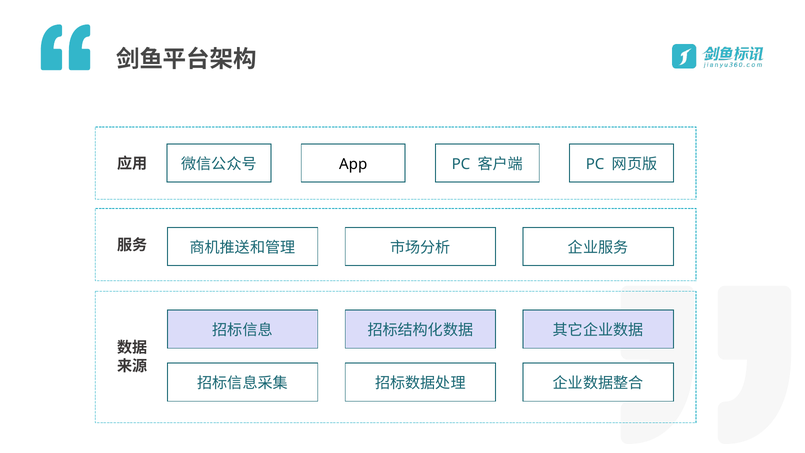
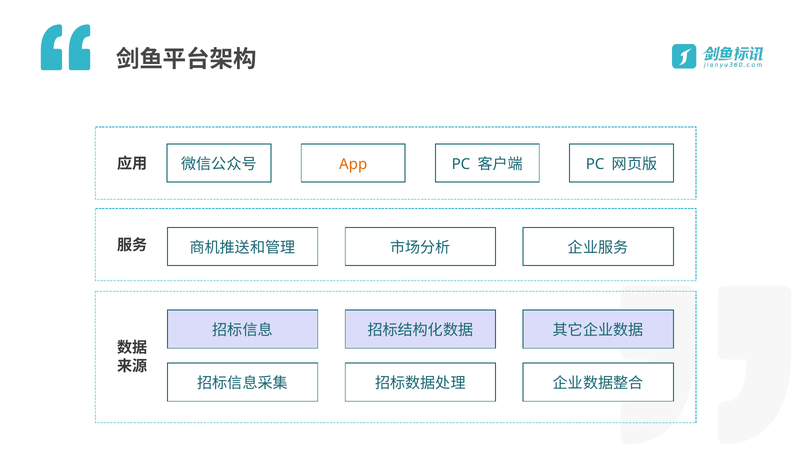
App colour: black -> orange (353, 164)
